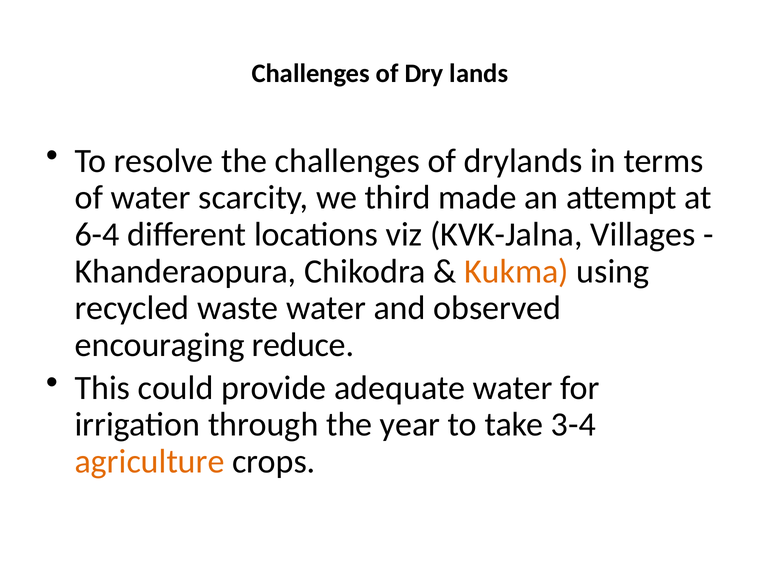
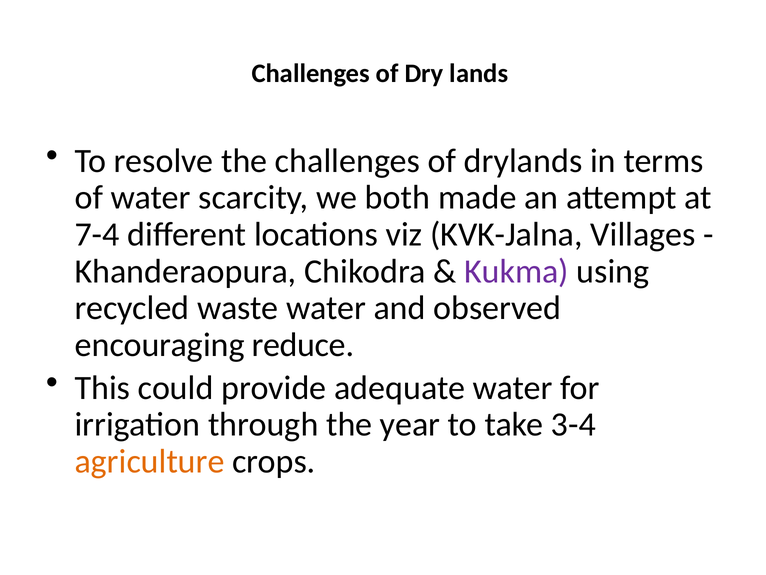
third: third -> both (398, 197)
6-4: 6-4 -> 7-4 (97, 234)
Kukma colour: orange -> purple (517, 271)
